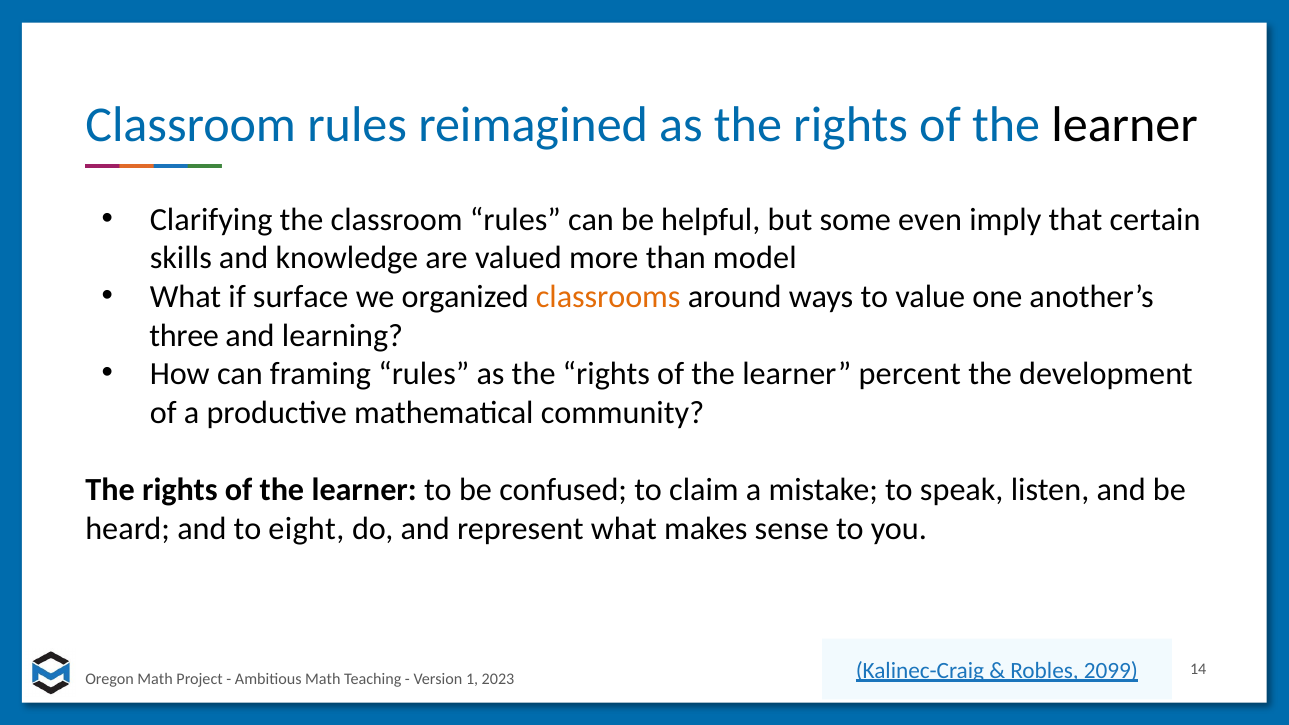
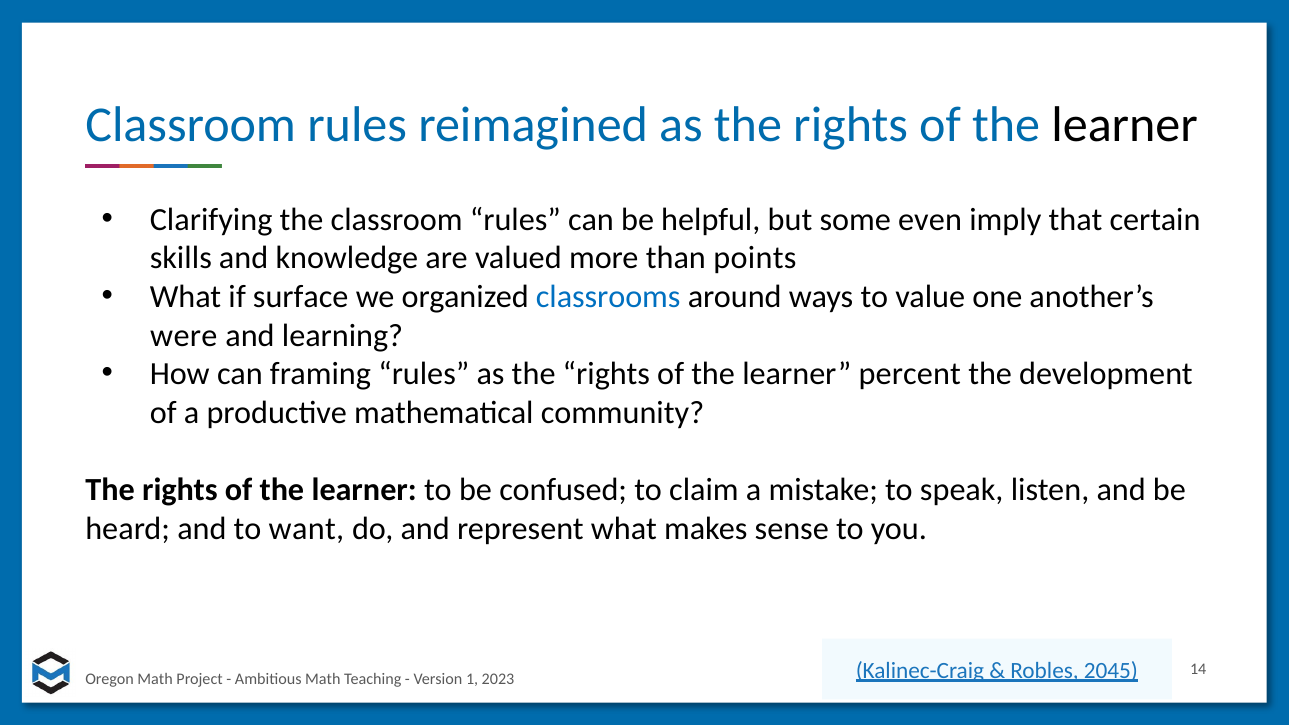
model: model -> points (755, 258)
classrooms colour: orange -> blue (608, 297)
three: three -> were (184, 335)
eight: eight -> want (306, 529)
2099: 2099 -> 2045 (1111, 671)
